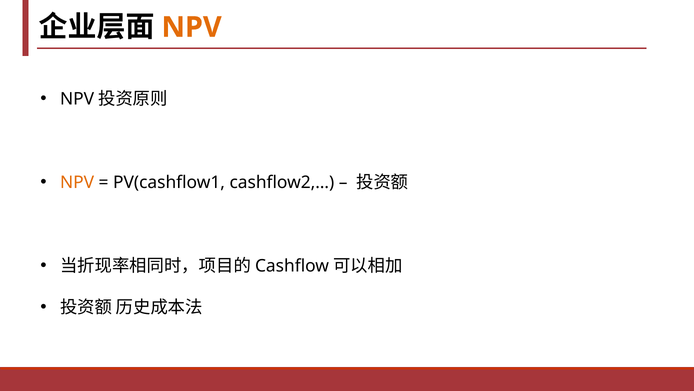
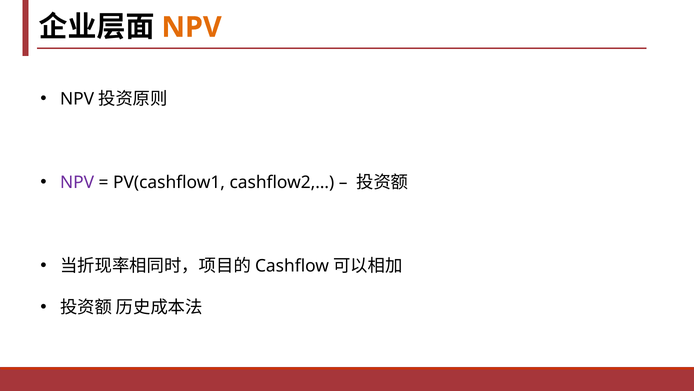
NPV colour: orange -> purple (77, 182)
